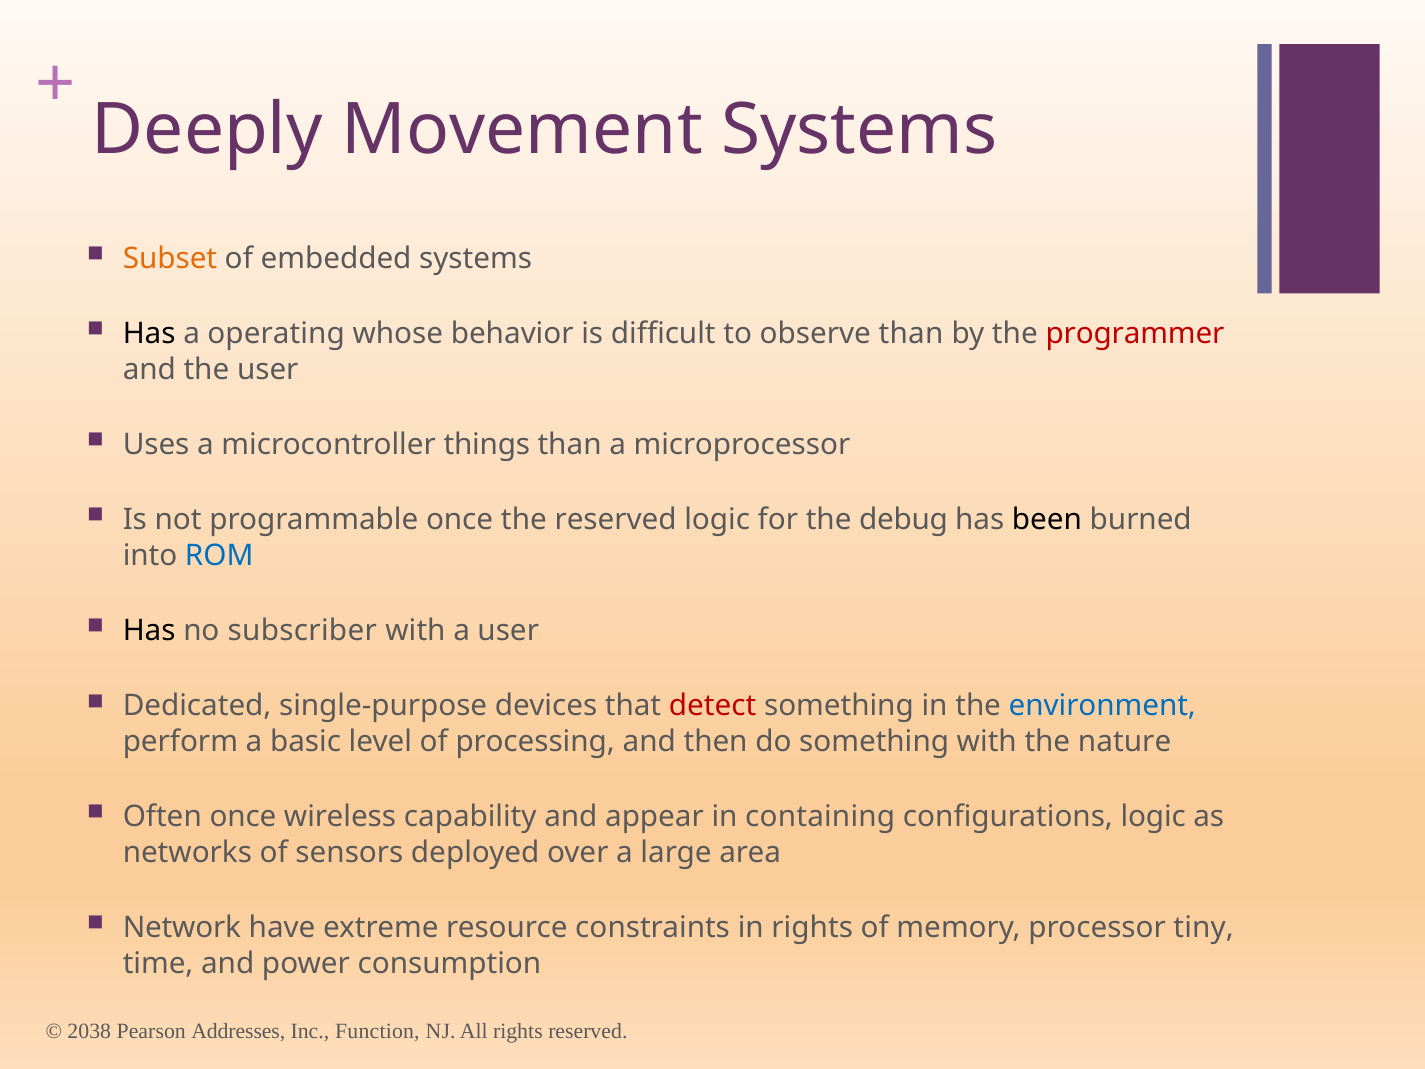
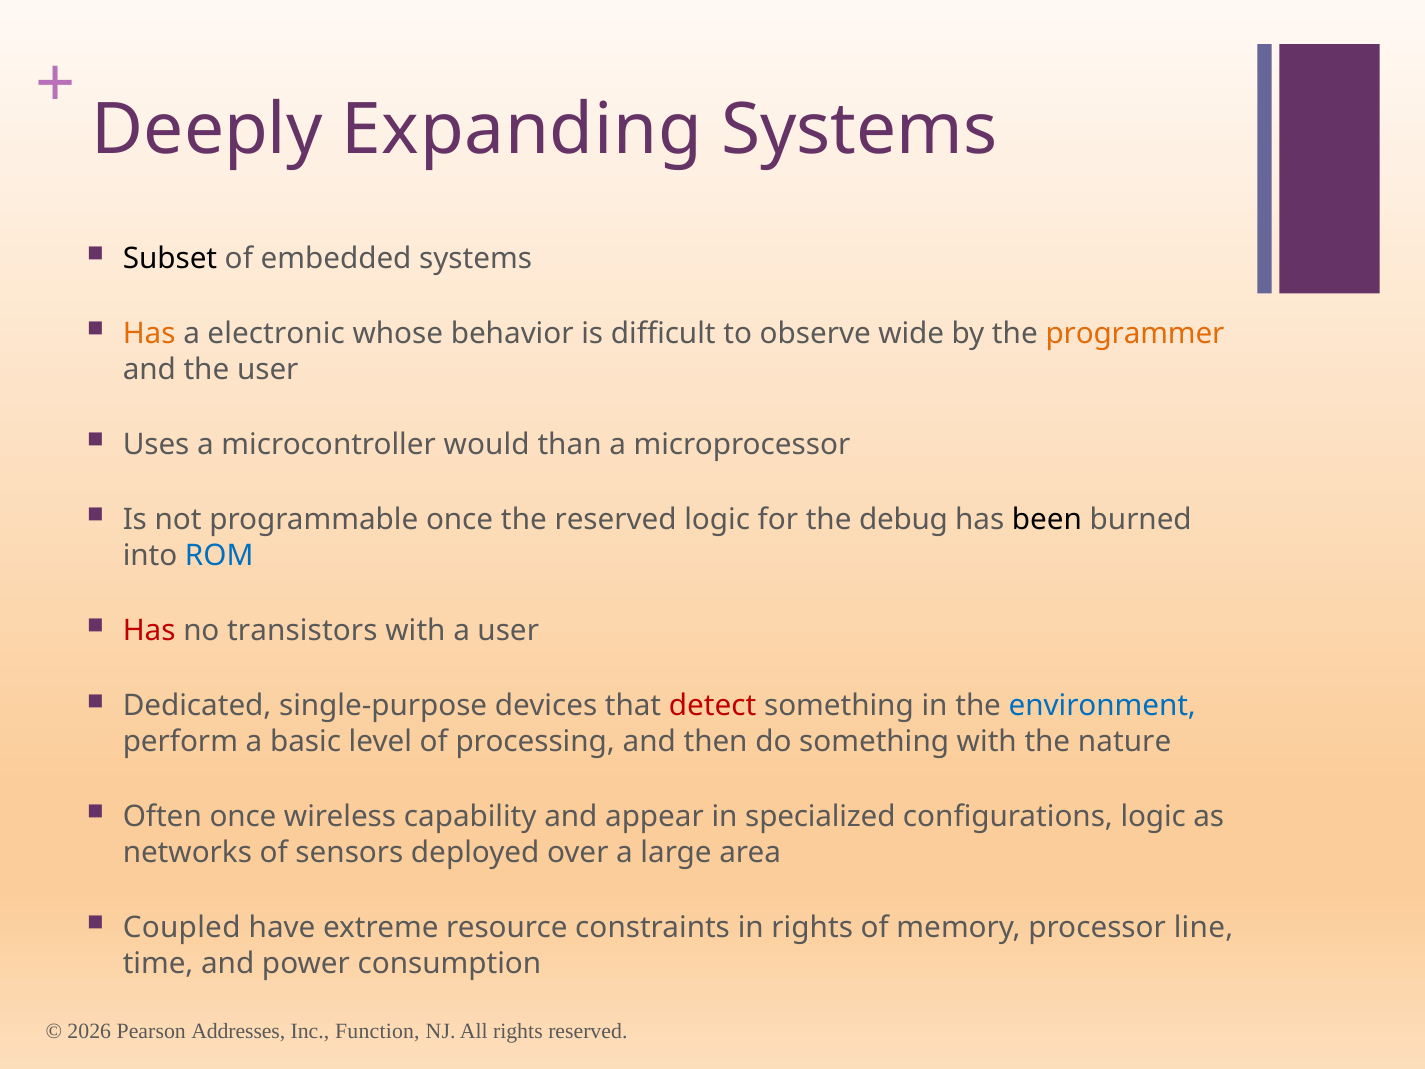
Movement: Movement -> Expanding (522, 130)
Subset colour: orange -> black (170, 258)
Has colour: black -> orange (149, 334)
operating: operating -> electronic (276, 334)
observe than: than -> wide (911, 334)
programmer colour: red -> orange (1135, 334)
things: things -> would (487, 444)
Has colour: black -> red (149, 631)
subscriber: subscriber -> transistors (302, 631)
containing: containing -> specialized (820, 817)
Network: Network -> Coupled (182, 928)
tiny: tiny -> line (1204, 928)
2038: 2038 -> 2026 (89, 1031)
